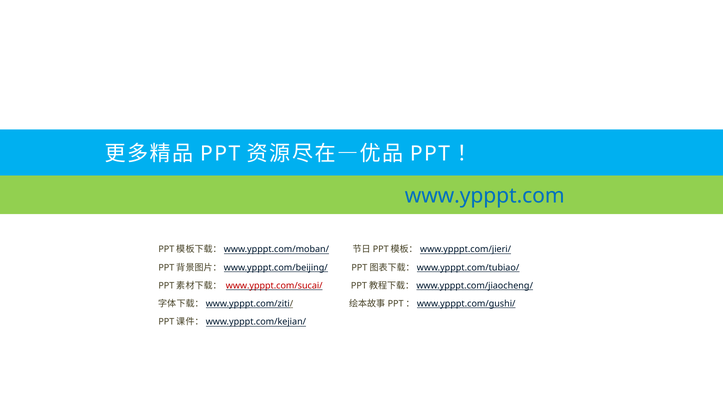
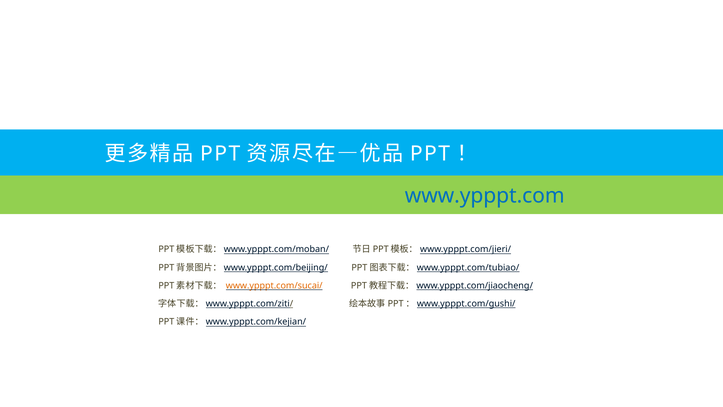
www.ypppt.com/sucai/ colour: red -> orange (274, 285)
